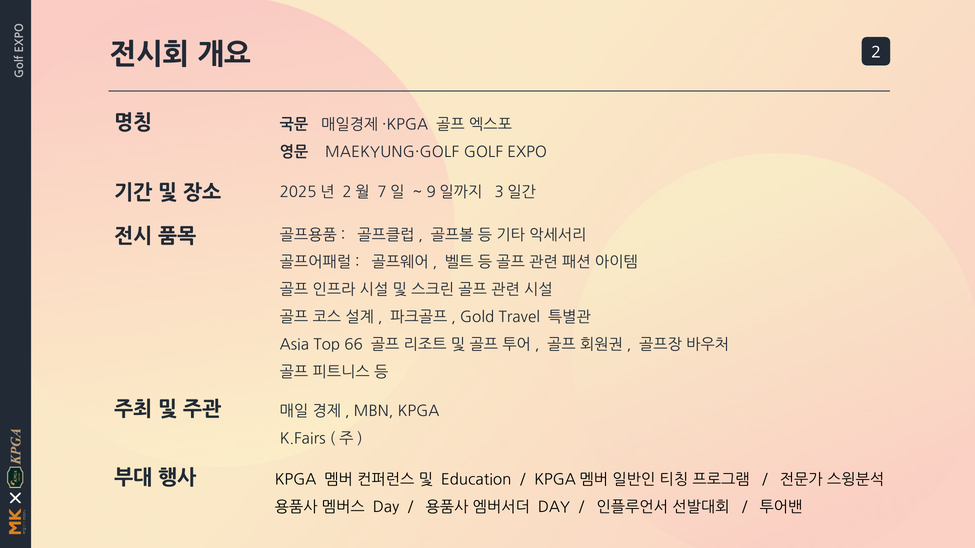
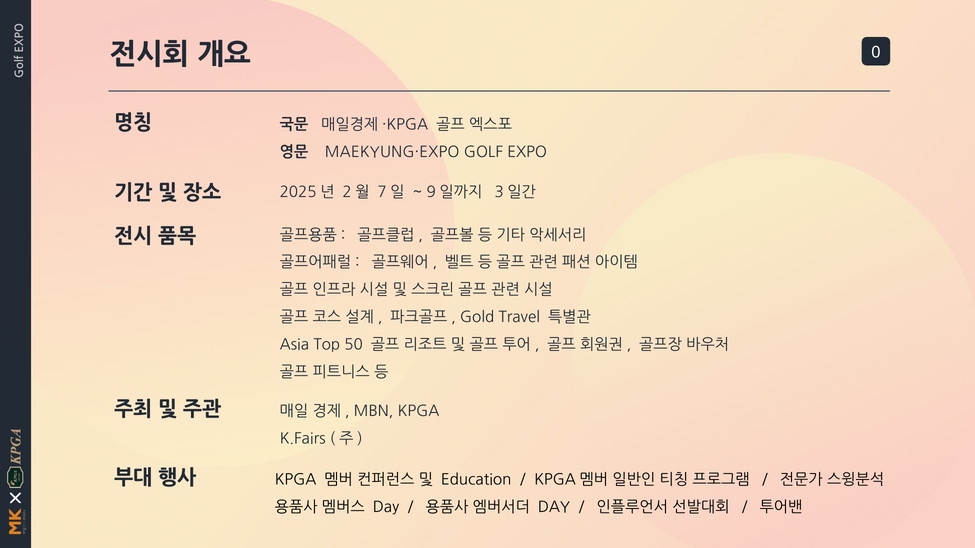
2: 2 -> 0 (876, 52)
MAEKYUNG·GOLF: MAEKYUNG·GOLF -> MAEKYUNG·EXPO (392, 152)
66: 66 -> 50 (354, 345)
